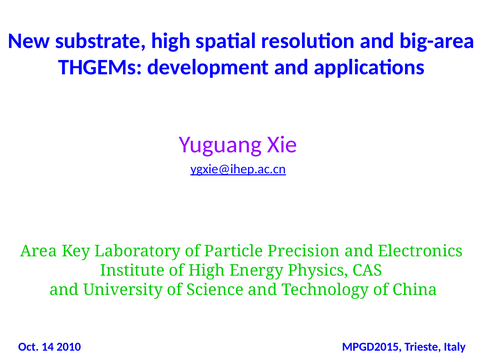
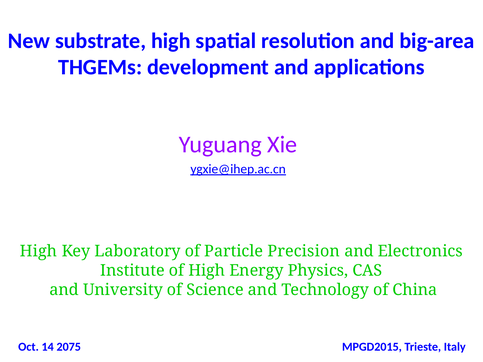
Area: Area -> High (39, 251)
2010: 2010 -> 2075 (69, 347)
